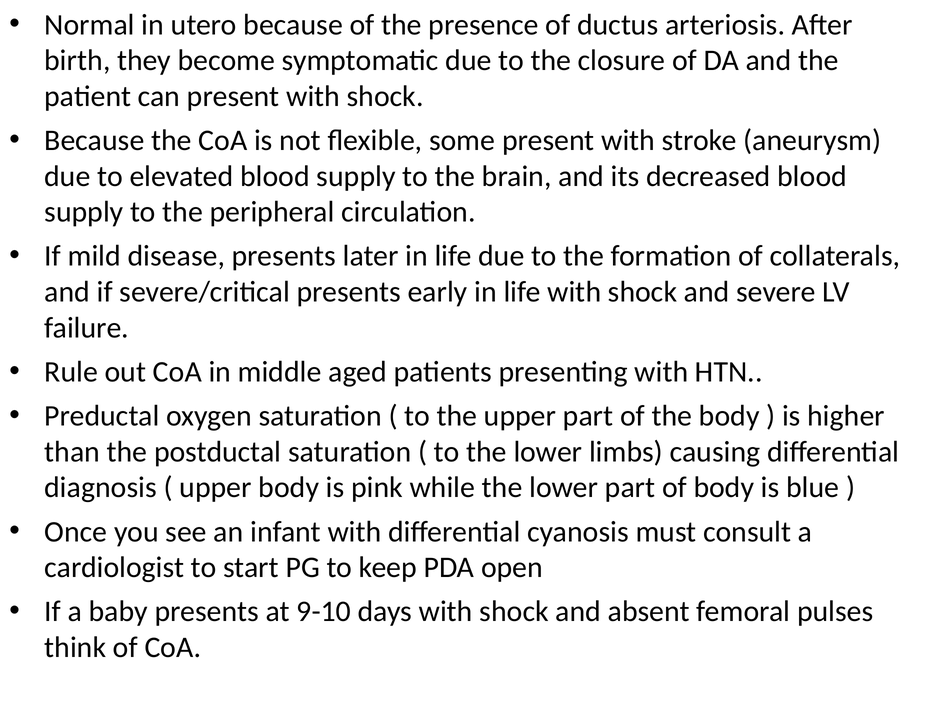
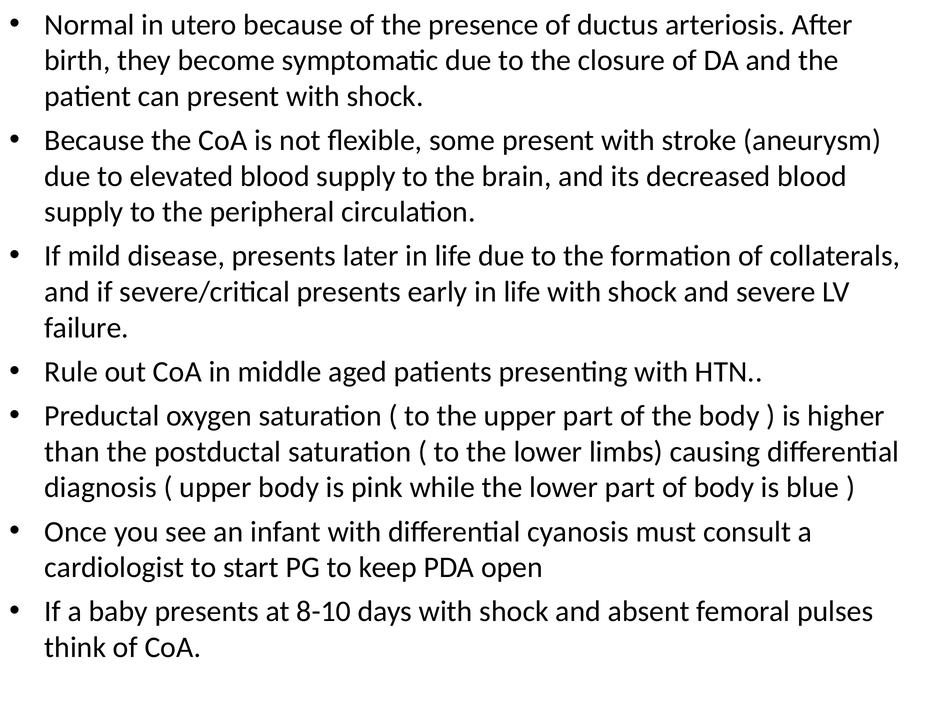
9-10: 9-10 -> 8-10 (324, 612)
